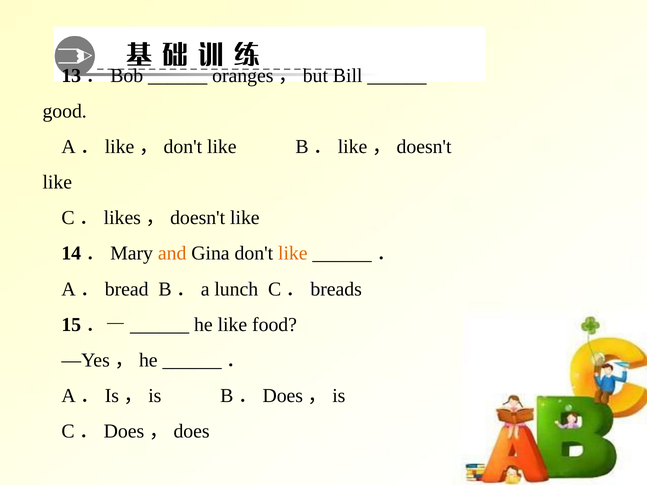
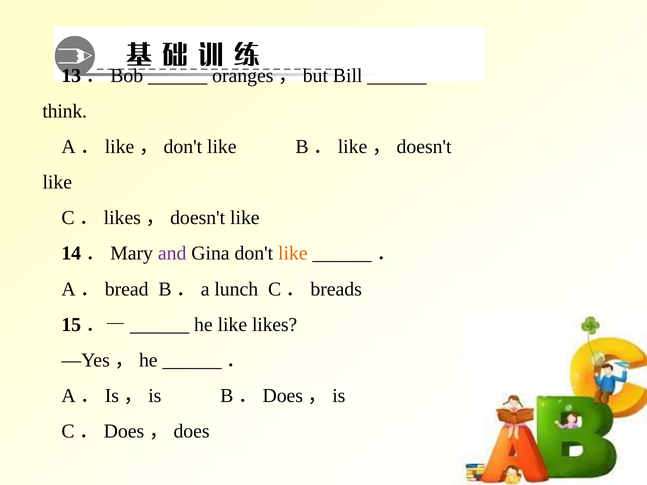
good: good -> think (65, 111)
and colour: orange -> purple (172, 254)
food: food -> likes (275, 325)
